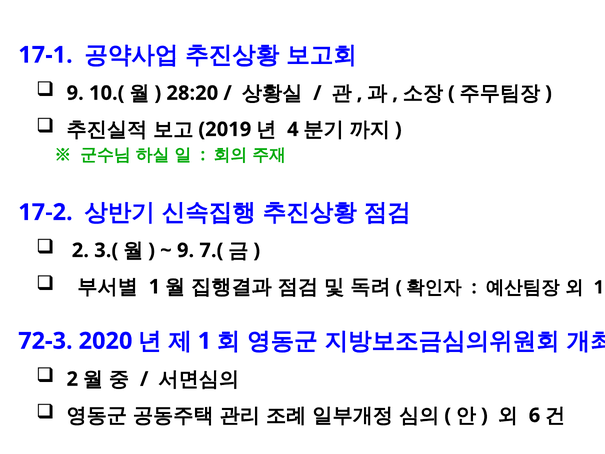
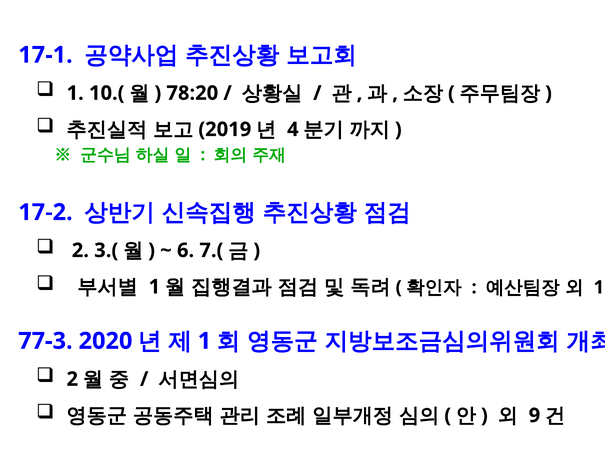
9: 9 -> 1 (75, 93)
28:20: 28:20 -> 78:20 (192, 93)
9: 9 -> 6 (186, 250)
72-3: 72-3 -> 77-3 (45, 341)
6: 6 -> 9 (534, 415)
